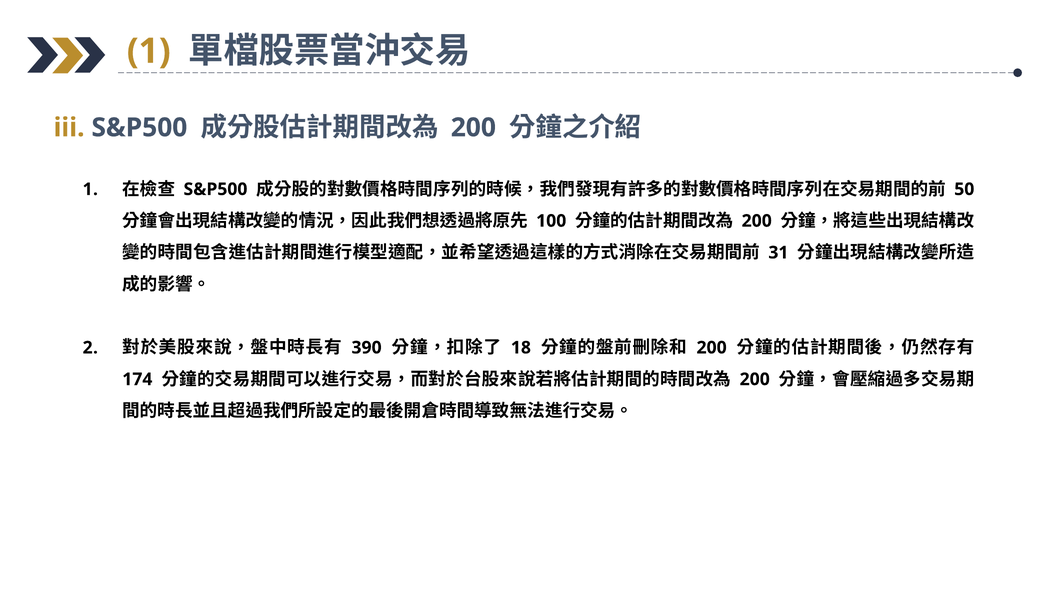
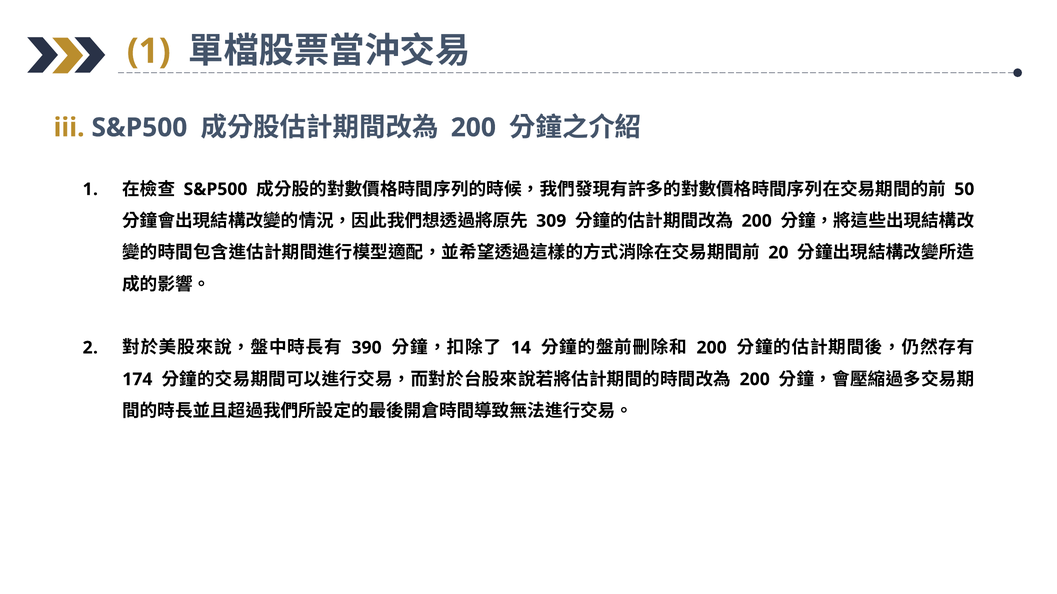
100: 100 -> 309 (551, 221)
31: 31 -> 20 (778, 253)
18: 18 -> 14 (521, 348)
